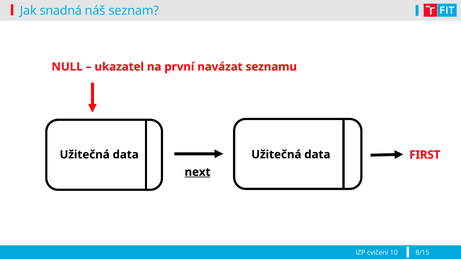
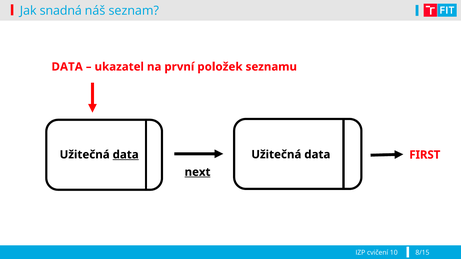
NULL: NULL -> DATA (67, 67)
navázat: navázat -> položek (220, 67)
data underline: none -> present (126, 155)
